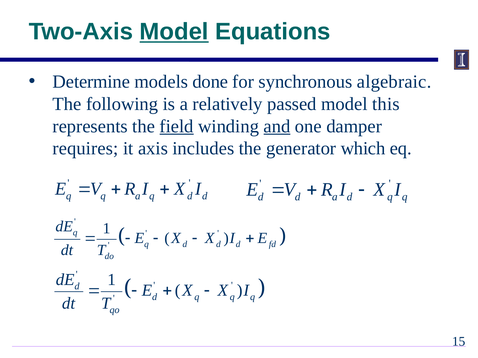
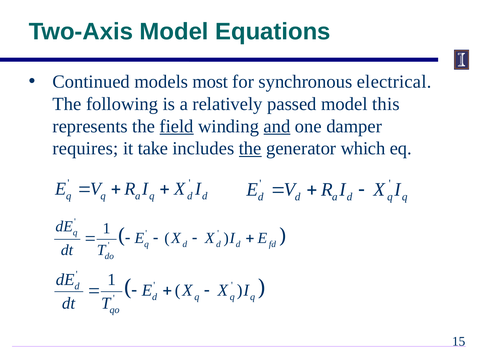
Model underline: present -> none (174, 32)
Determine: Determine -> Continued (91, 82)
done: done -> most (210, 82)
algebraic: algebraic -> electrical (394, 82)
axis: axis -> take (153, 149)
the underline: none -> present (250, 149)
